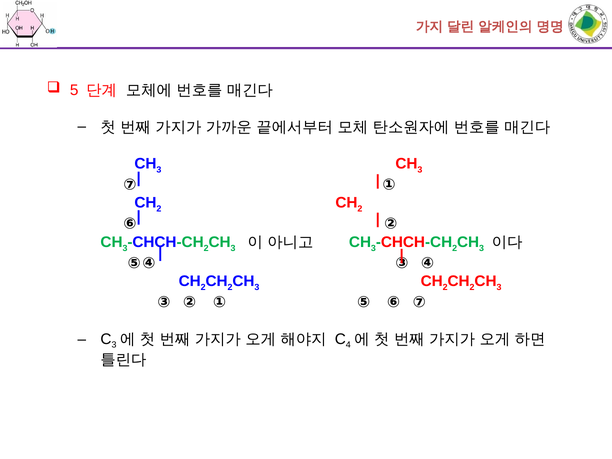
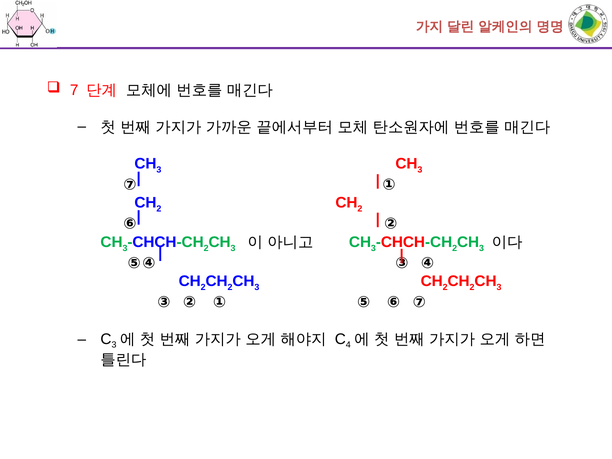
5: 5 -> 7 (74, 90)
